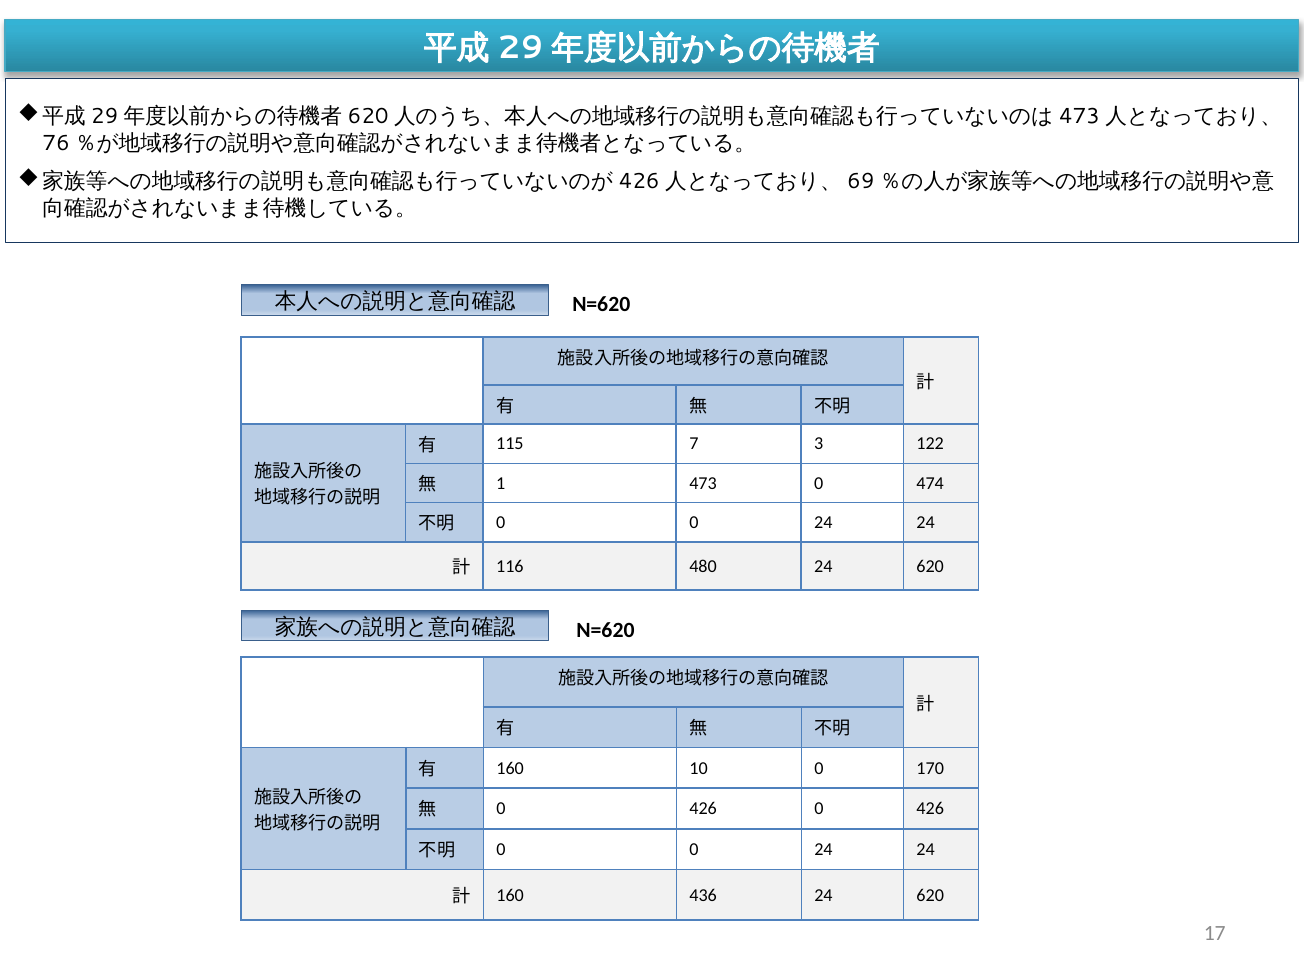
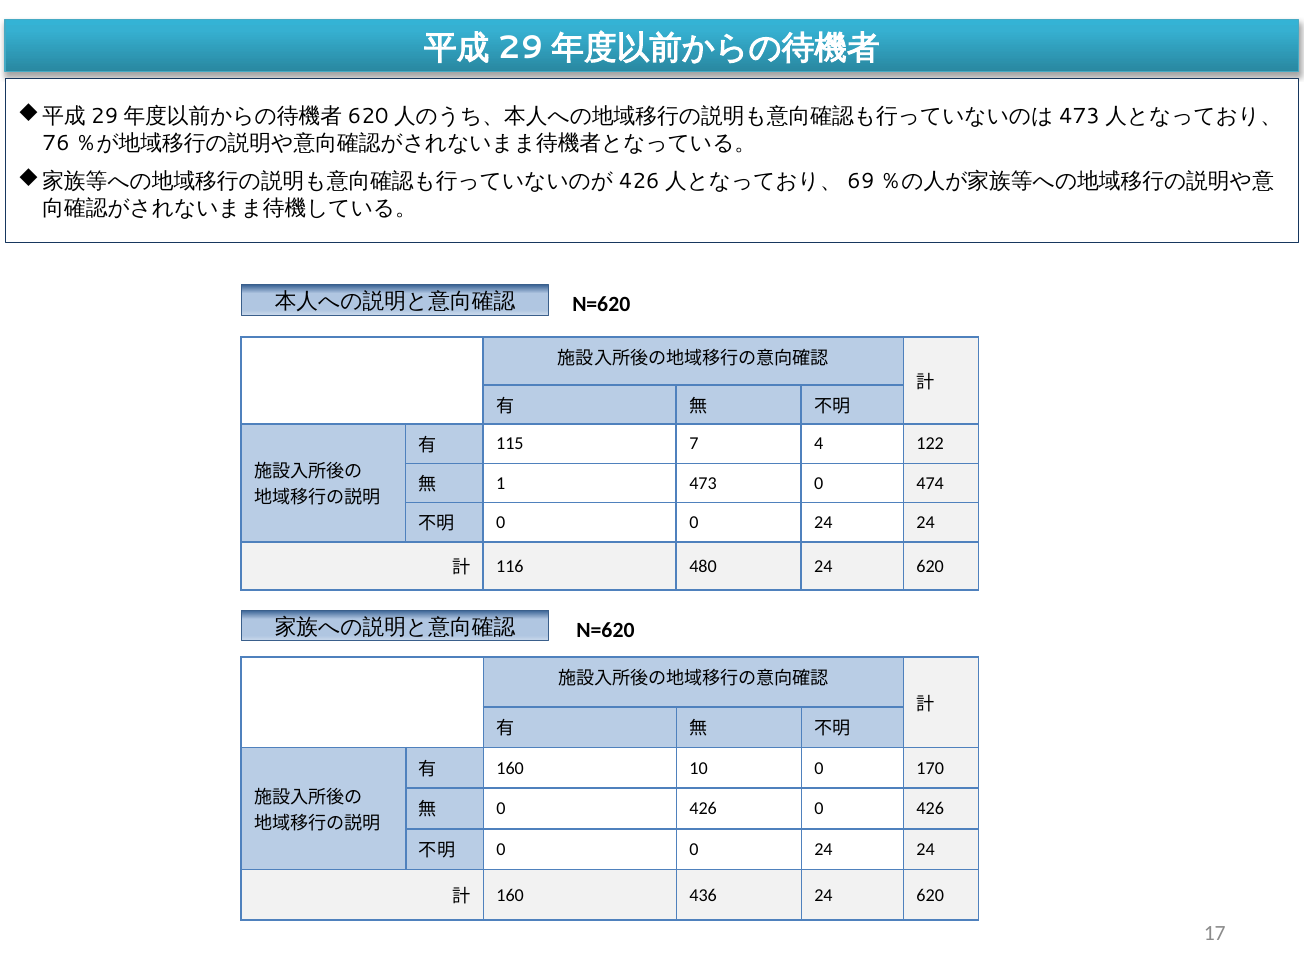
3: 3 -> 4 (819, 444)
